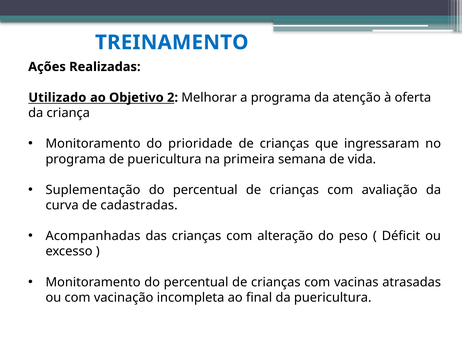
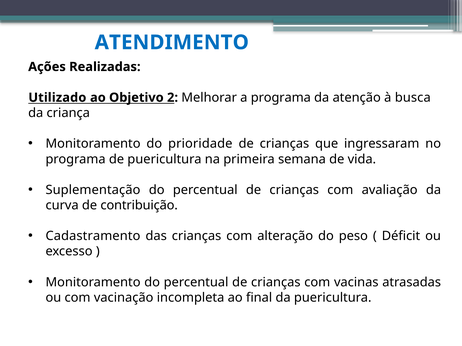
TREINAMENTO: TREINAMENTO -> ATENDIMENTO (172, 43)
oferta: oferta -> busca (413, 98)
cadastradas: cadastradas -> contribuição (139, 206)
Acompanhadas: Acompanhadas -> Cadastramento (93, 236)
